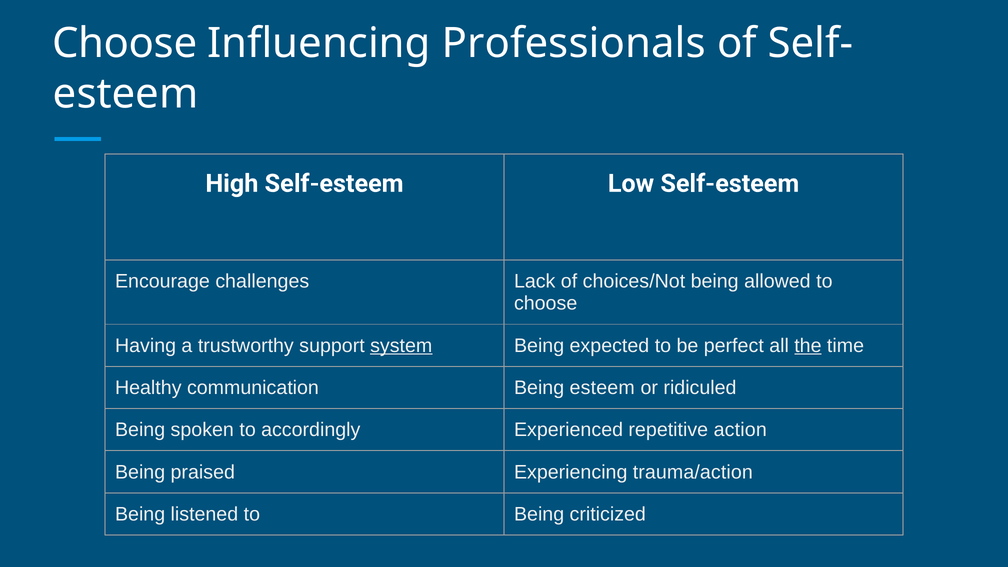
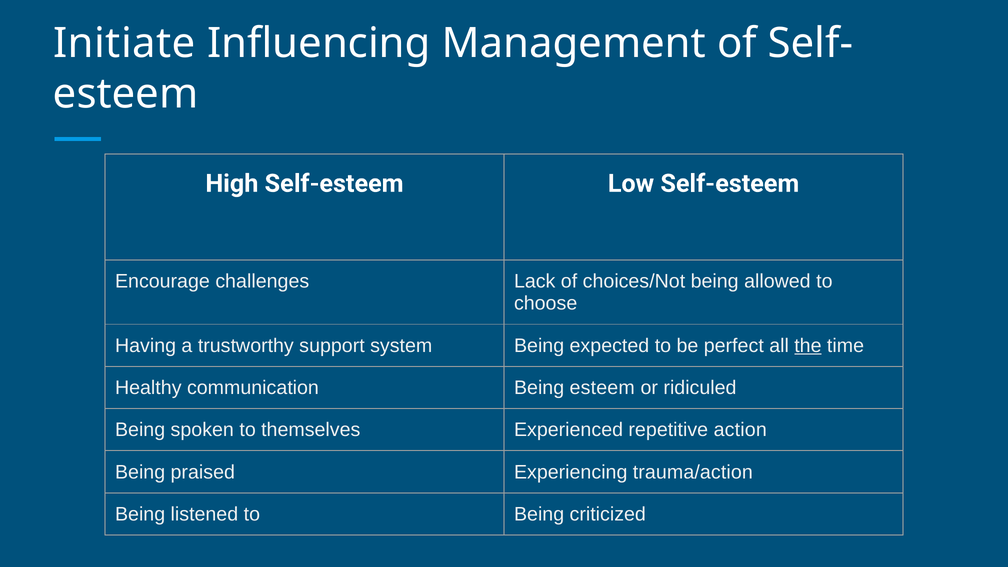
Choose: Choose -> Initiate (124, 43)
Professionals: Professionals -> Management (574, 43)
system underline: present -> none (401, 346)
accordingly: accordingly -> themselves (311, 430)
